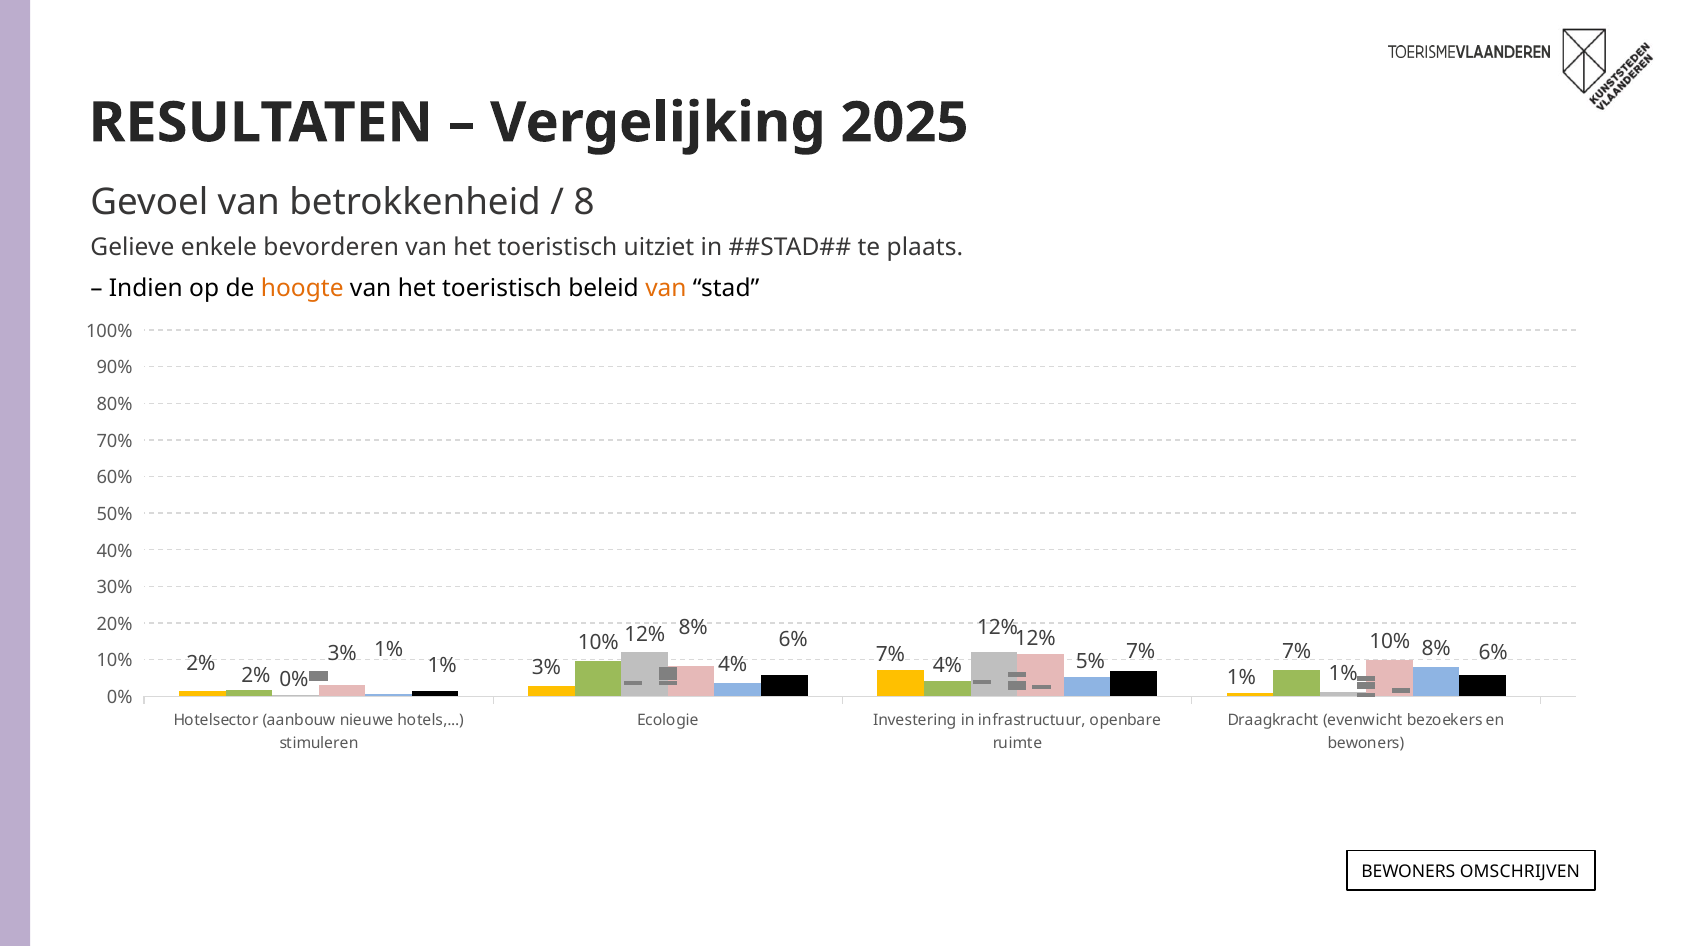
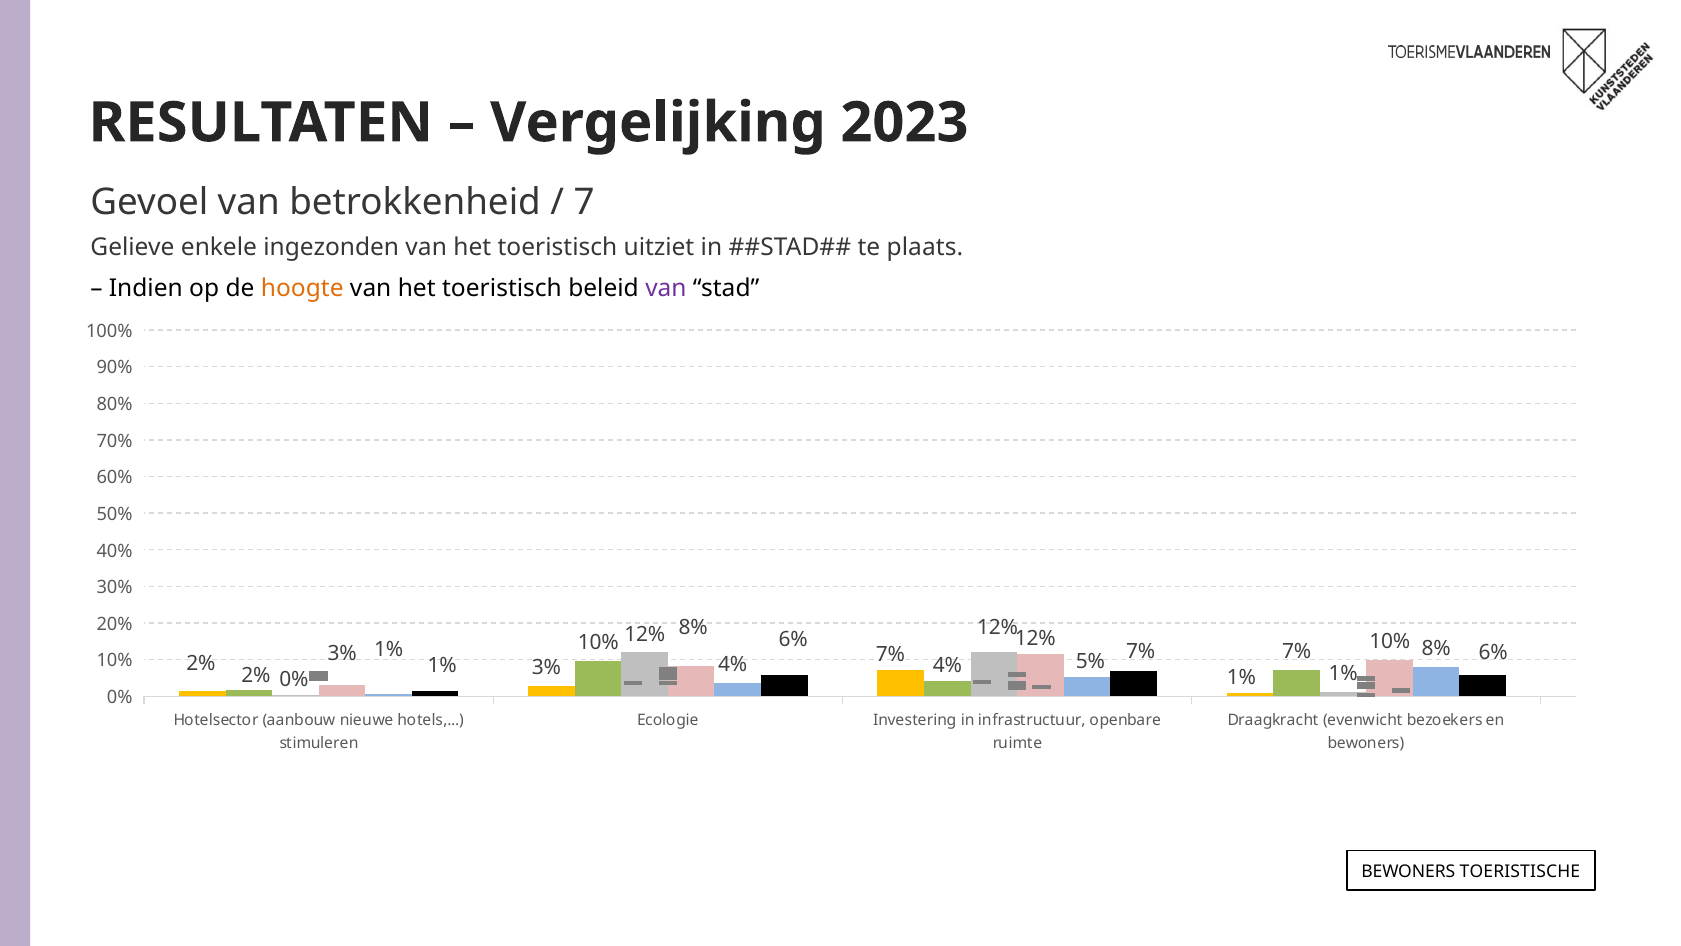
2025: 2025 -> 2023 (904, 123)
8: 8 -> 7 (584, 202)
bevorderen: bevorderen -> ingezonden (331, 248)
van colour: orange -> purple (666, 288)
OMSCHRIJVEN: OMSCHRIJVEN -> TOERISTISCHE (1520, 871)
